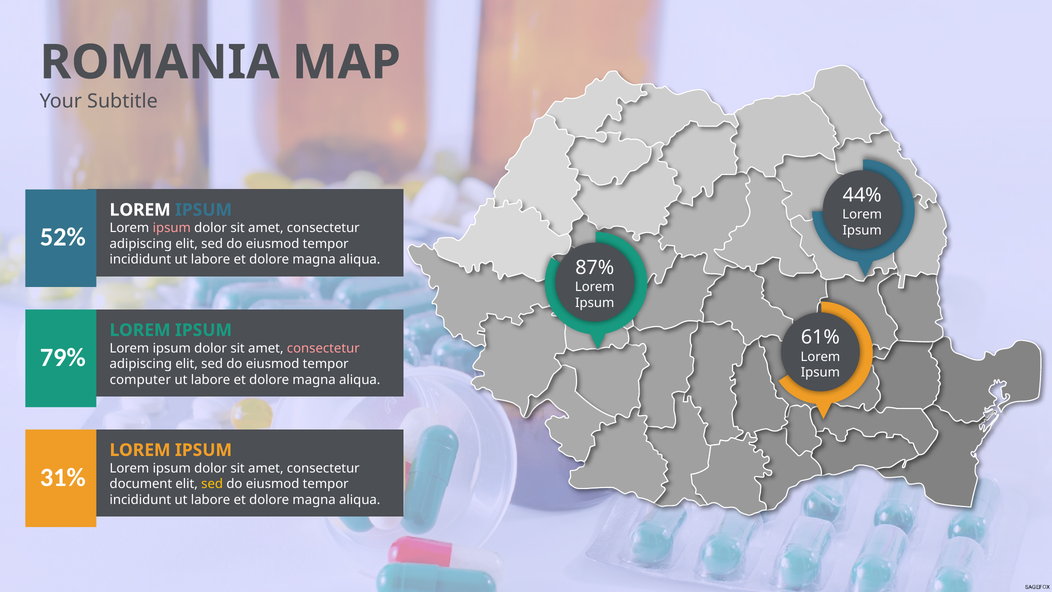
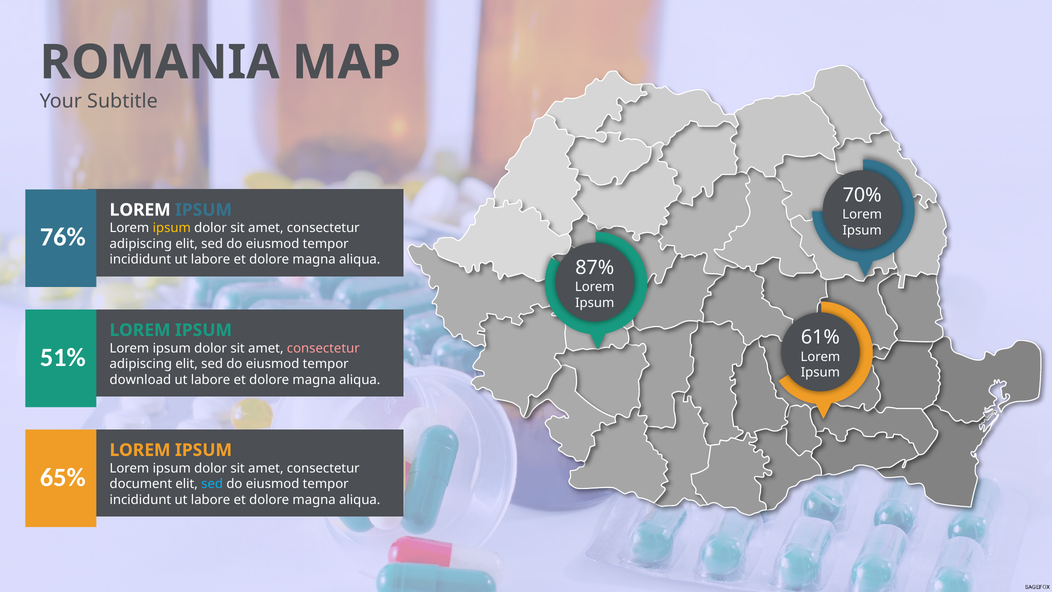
44%: 44% -> 70% (862, 195)
ipsum colour: pink -> yellow (172, 228)
52%: 52% -> 76% (63, 237)
79%: 79% -> 51% (63, 357)
computer: computer -> download (140, 380)
31%: 31% -> 65% (63, 477)
sed colour: yellow -> light blue (212, 484)
